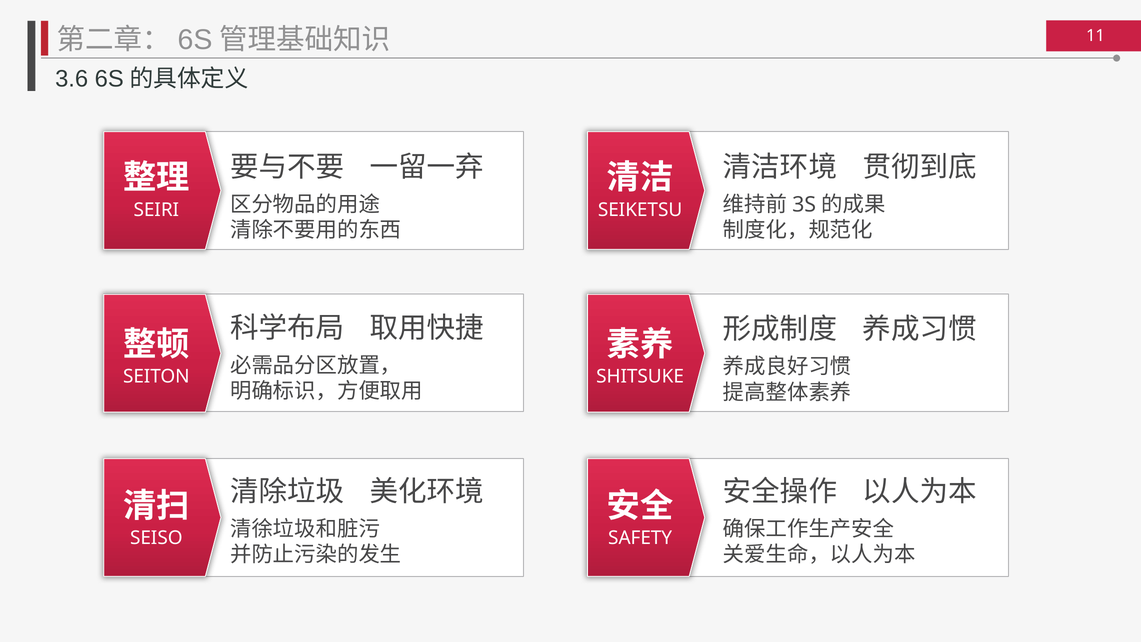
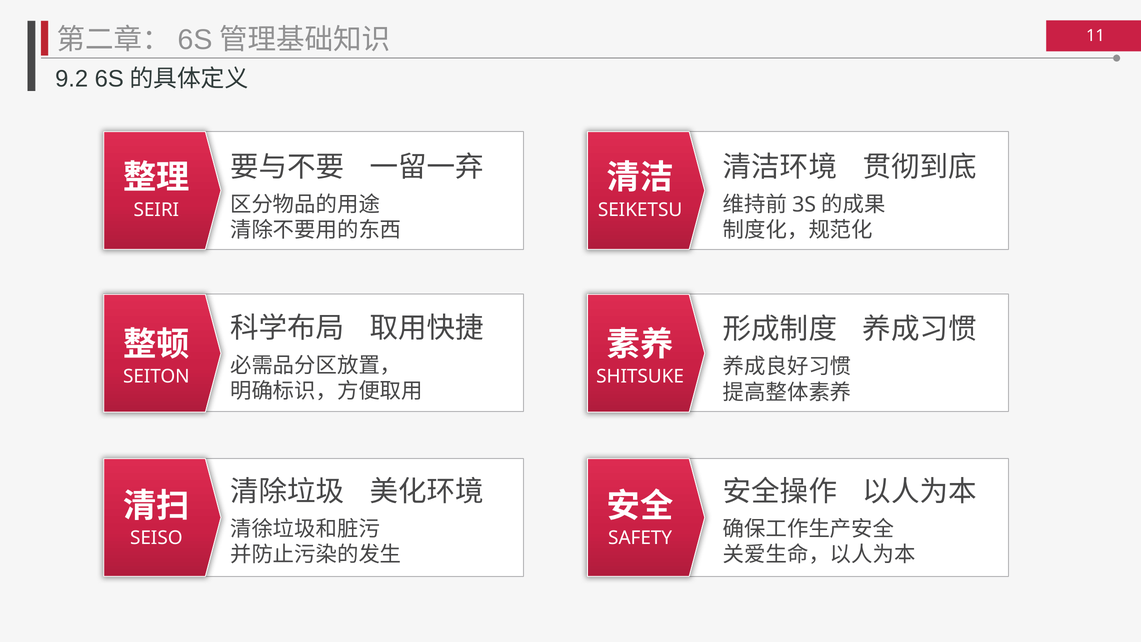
3.6: 3.6 -> 9.2 (72, 79)
